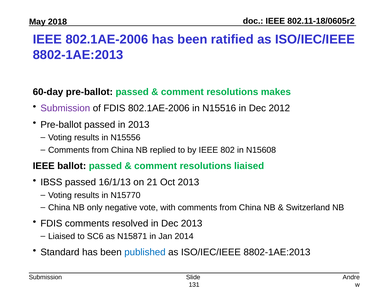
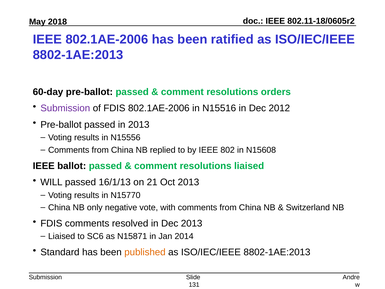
makes: makes -> orders (276, 92)
IBSS: IBSS -> WILL (51, 182)
published colour: blue -> orange (145, 252)
